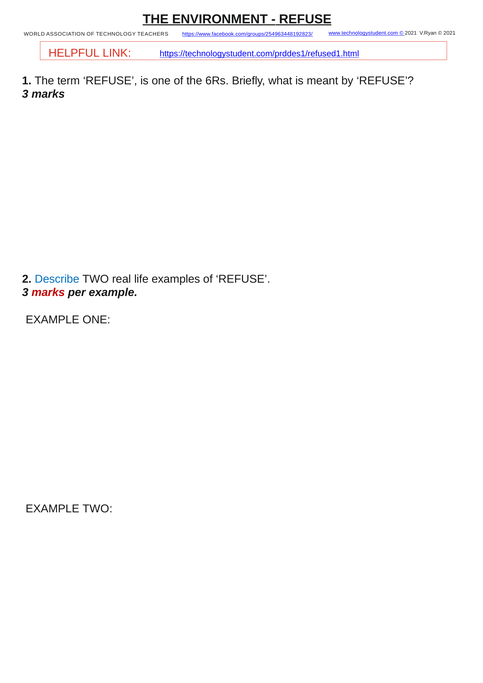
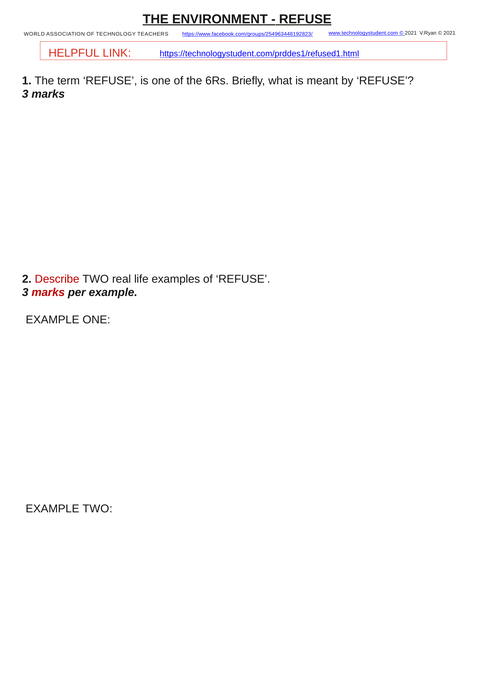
Describe colour: blue -> red (57, 279)
